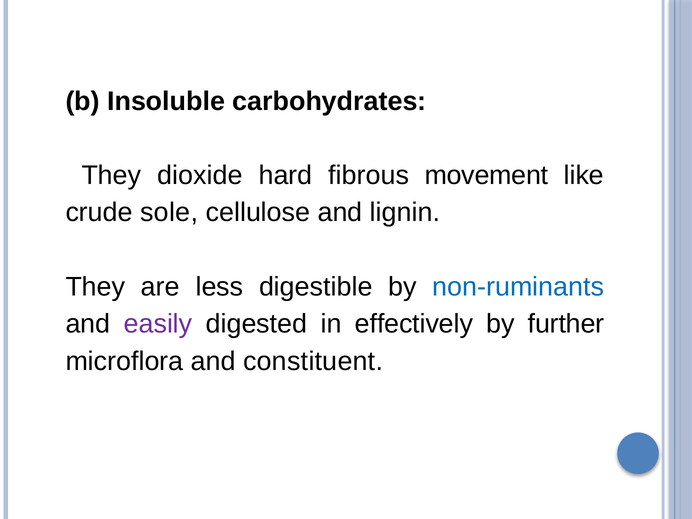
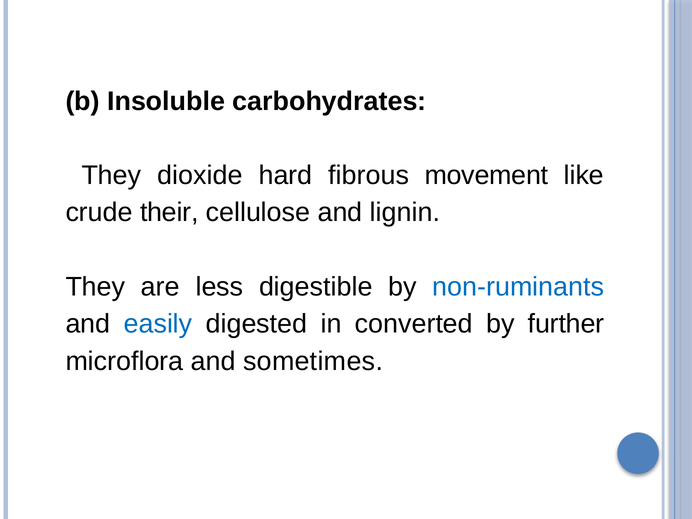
sole: sole -> their (169, 213)
easily colour: purple -> blue (158, 324)
effectively: effectively -> converted (414, 324)
constituent: constituent -> sometimes (313, 361)
